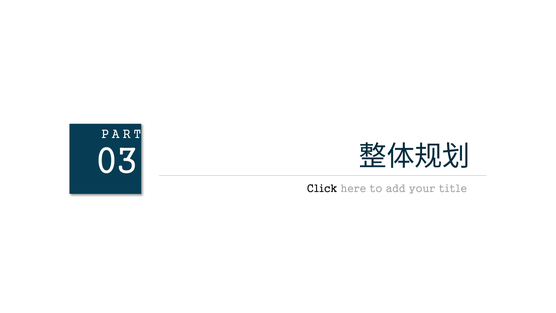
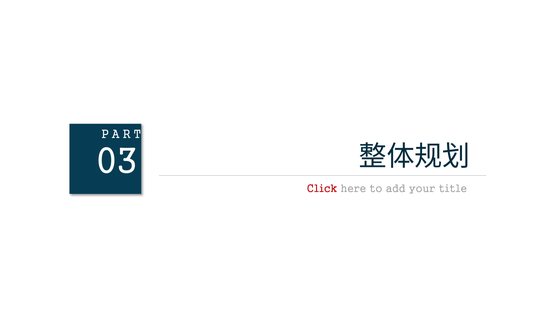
Click colour: black -> red (322, 189)
